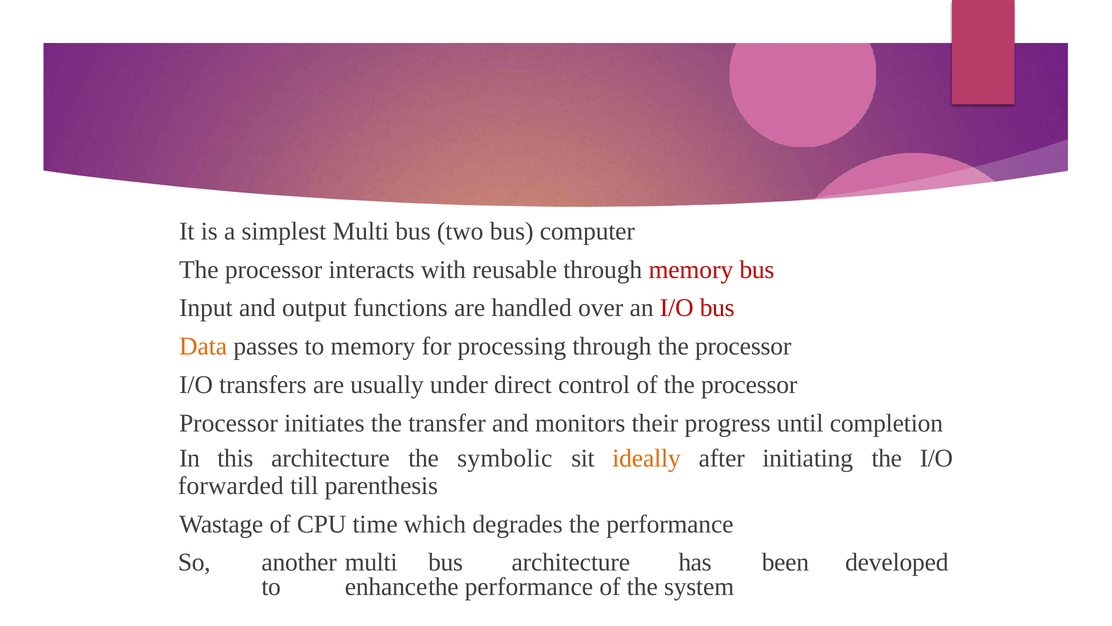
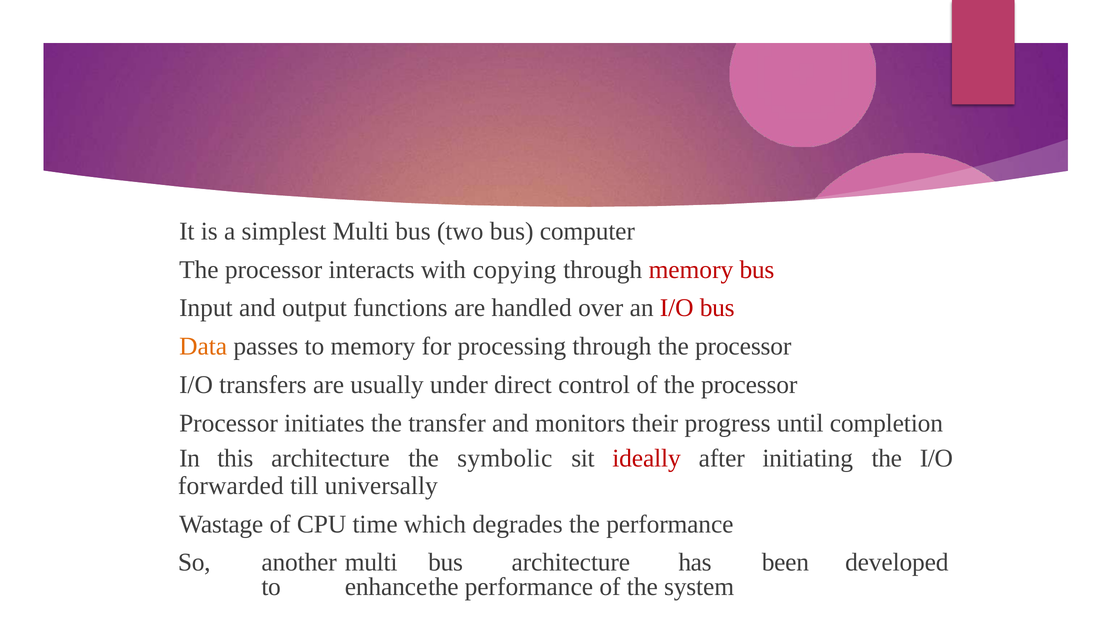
reusable: reusable -> copying (515, 269)
ideally colour: orange -> red (647, 458)
parenthesis: parenthesis -> universally (381, 486)
